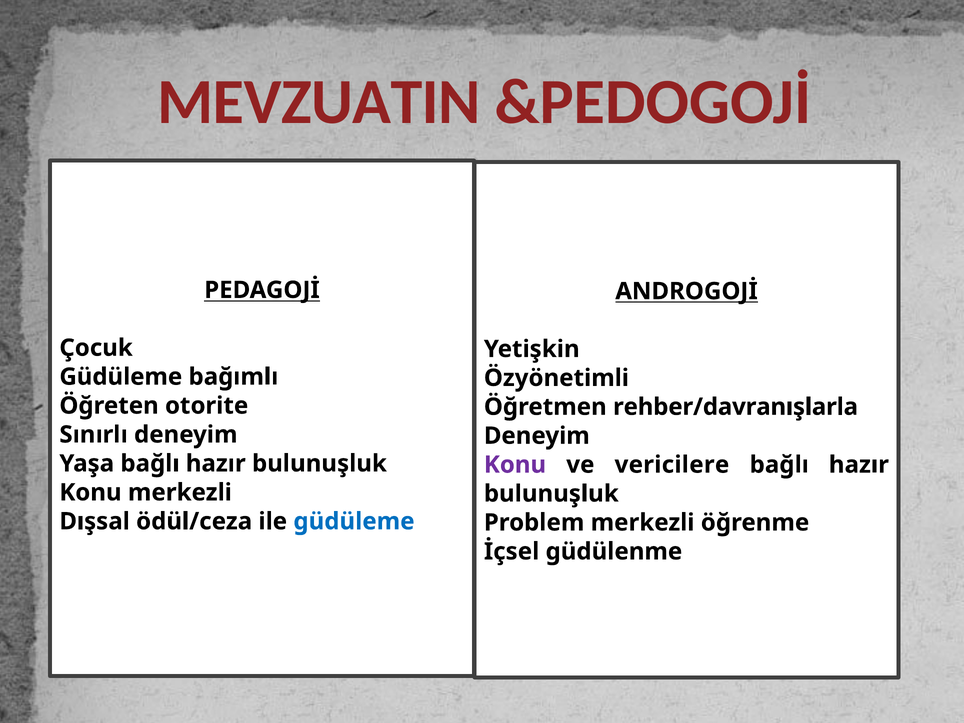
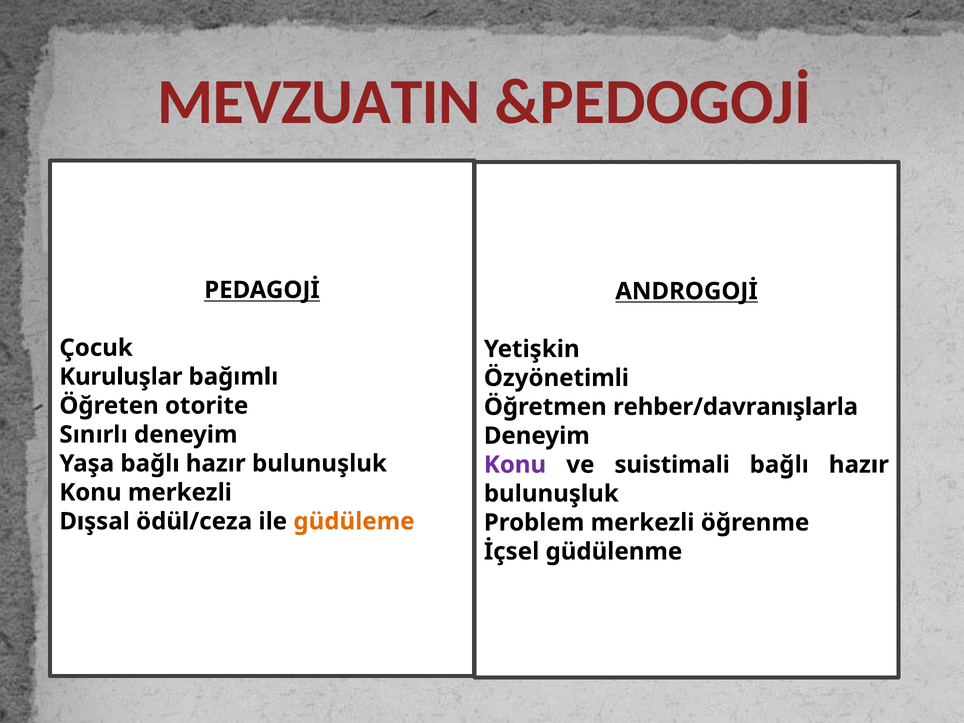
Güdüleme: Güdüleme -> Kuruluşlar (121, 377)
vericilere: vericilere -> suistimali (672, 465)
güdüleme colour: blue -> orange (354, 521)
